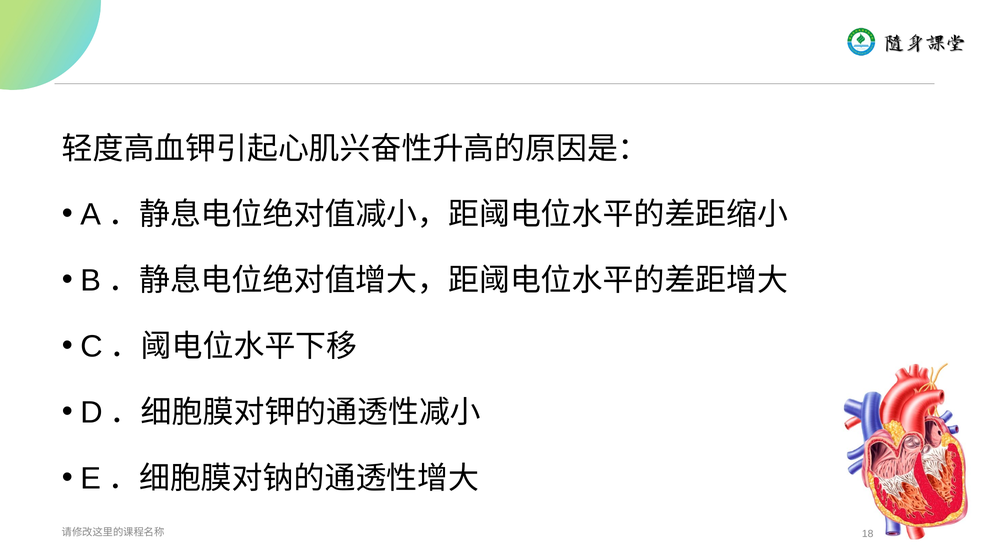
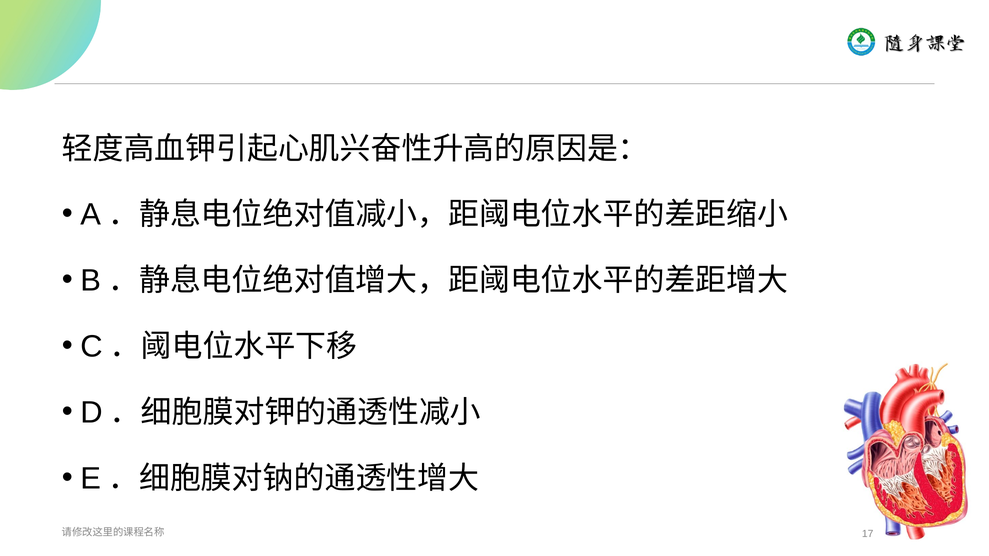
18: 18 -> 17 (868, 534)
